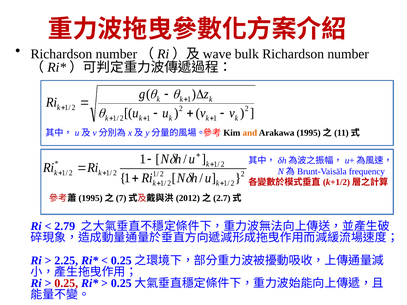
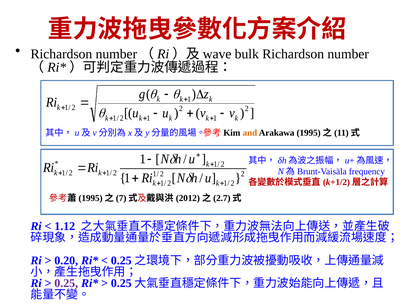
2.79: 2.79 -> 1.12 (65, 226)
2.25: 2.25 -> 0.20 (66, 261)
0.25 colour: red -> purple (66, 283)
